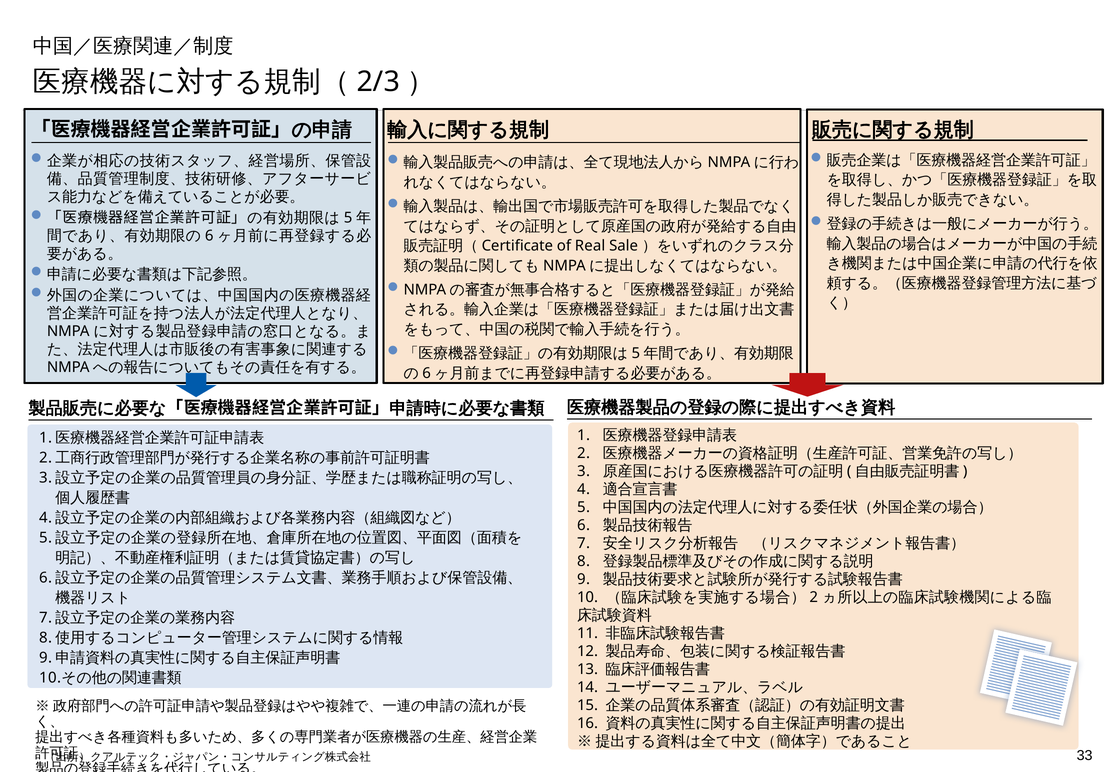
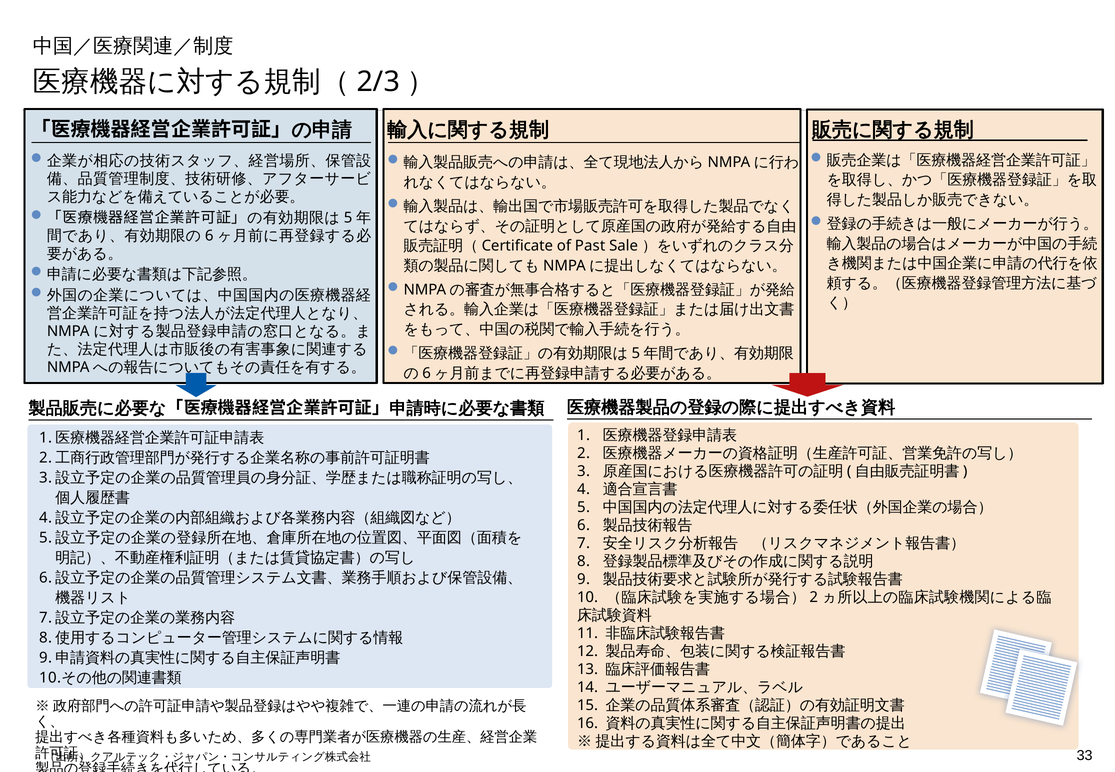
Real: Real -> Past (590, 246)
